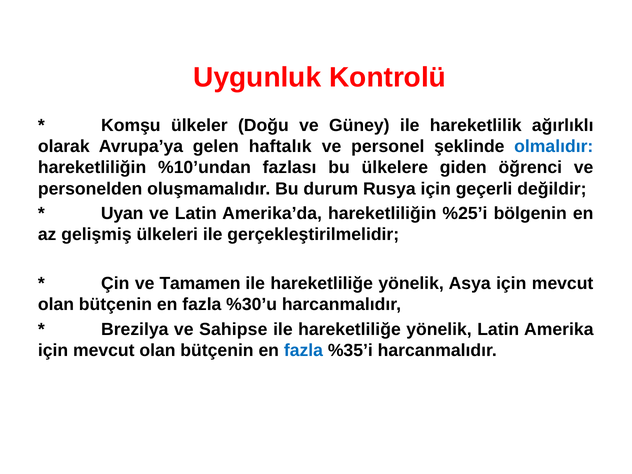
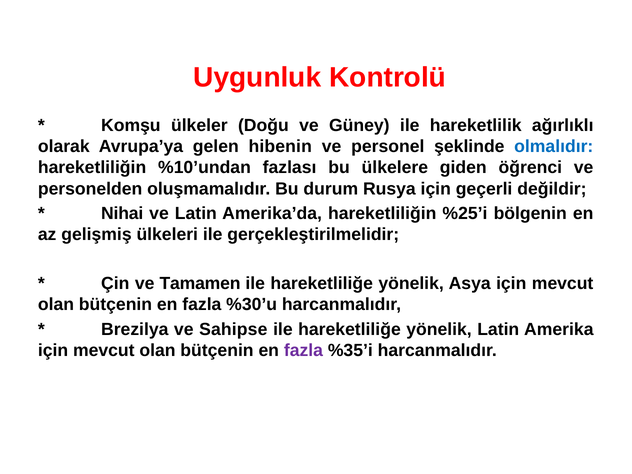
haftalık: haftalık -> hibenin (280, 147)
Uyan: Uyan -> Nihai (122, 213)
fazla colour: blue -> purple (303, 350)
